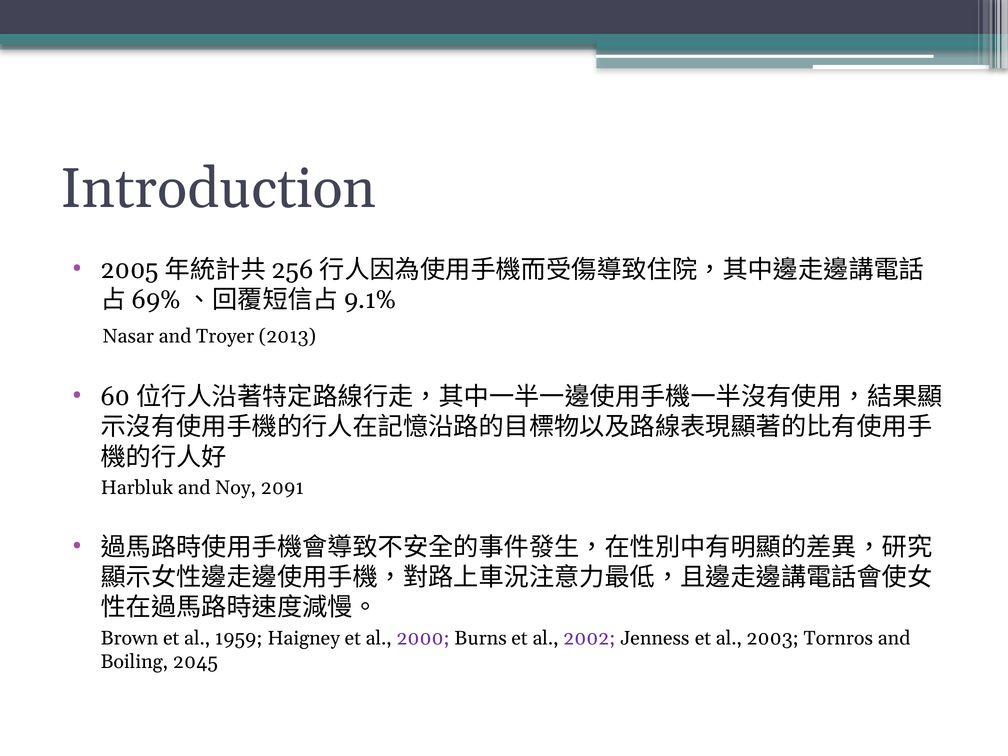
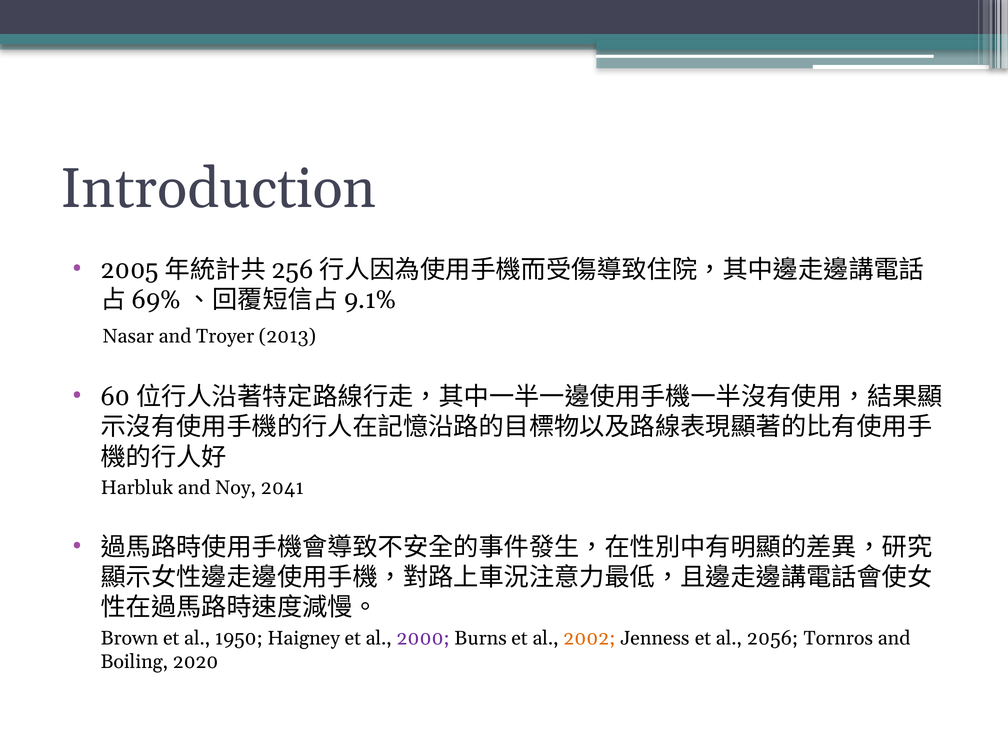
2091: 2091 -> 2041 (282, 488)
1959: 1959 -> 1950 (239, 638)
2002 colour: purple -> orange (589, 638)
2003: 2003 -> 2056 (773, 638)
2045: 2045 -> 2020 (196, 662)
